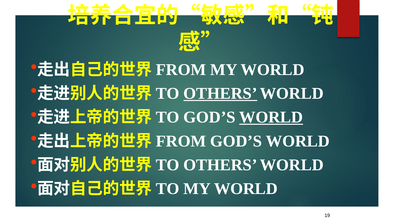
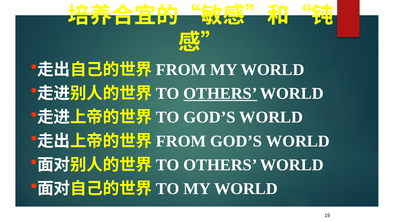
WORLD underline: present -> none (271, 117)
